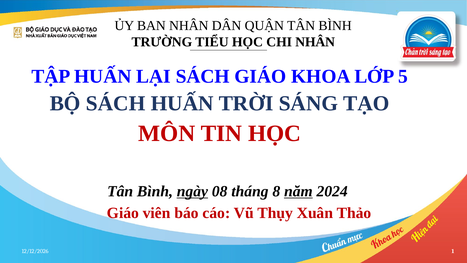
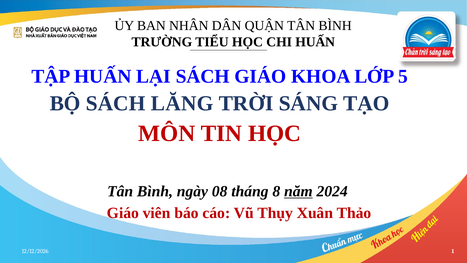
CHI NHÂN: NHÂN -> HUẤN (315, 42)
SÁCH HUẤN: HUẤN -> LĂNG (182, 103)
ngày underline: present -> none (192, 191)
